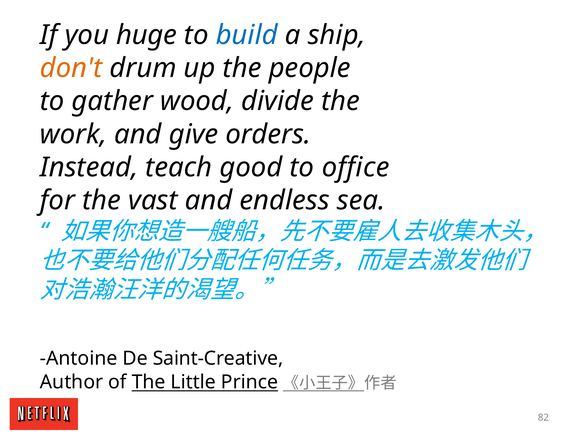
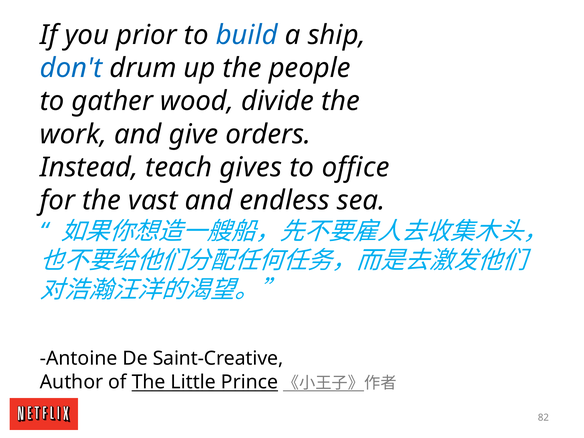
huge: huge -> prior (146, 35)
don't colour: orange -> blue (71, 68)
good: good -> gives (251, 167)
